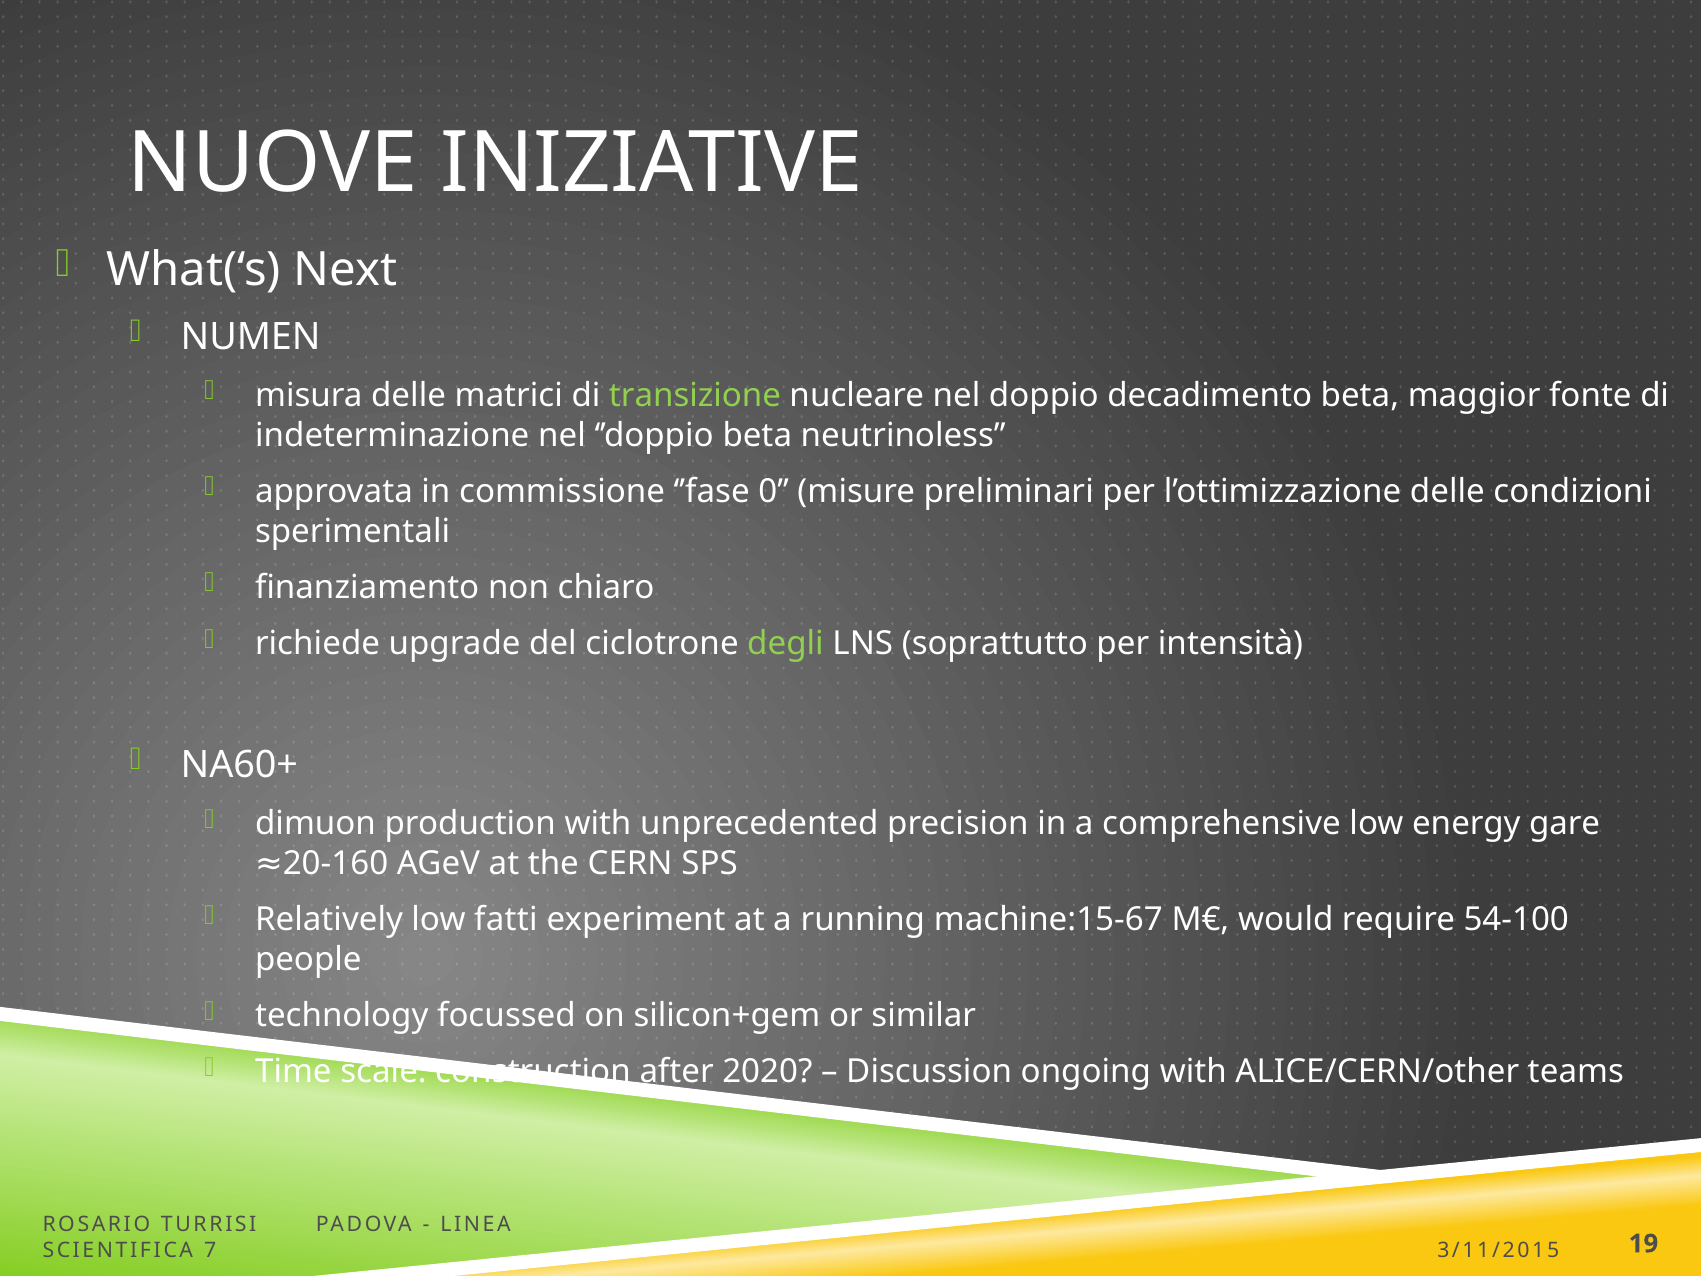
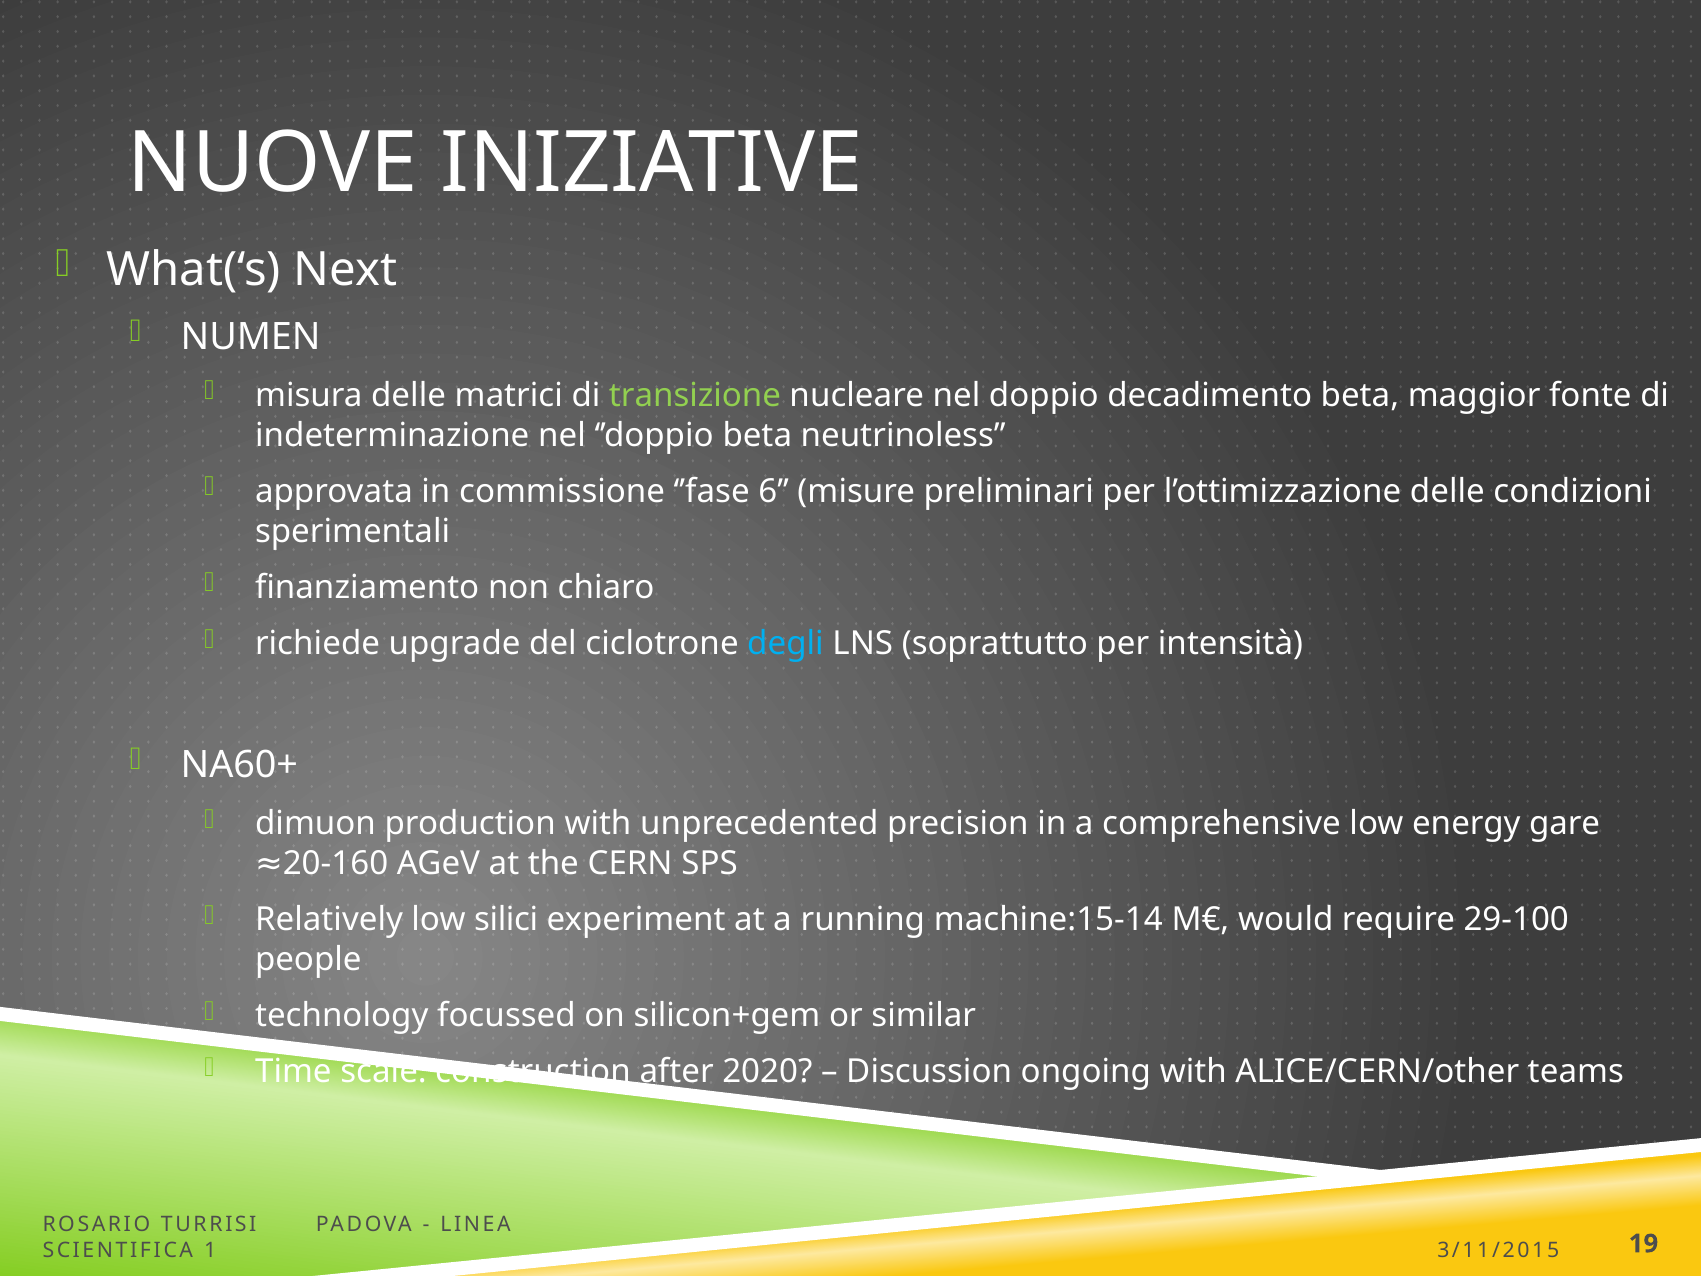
0: 0 -> 6 (774, 491)
degli colour: light green -> light blue (785, 644)
fatti: fatti -> silici (506, 920)
machine:15-67: machine:15-67 -> machine:15-14 (1048, 920)
54-100: 54-100 -> 29-100 (1516, 920)
7: 7 -> 1 (210, 1250)
